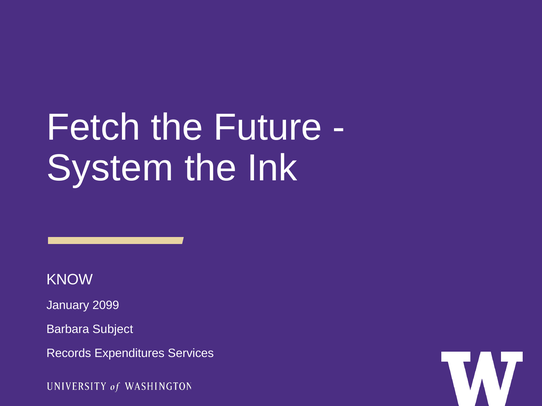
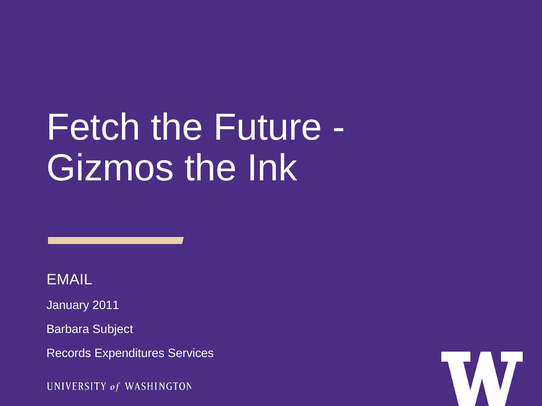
System: System -> Gizmos (110, 168)
KNOW: KNOW -> EMAIL (69, 280)
2099: 2099 -> 2011 (106, 306)
